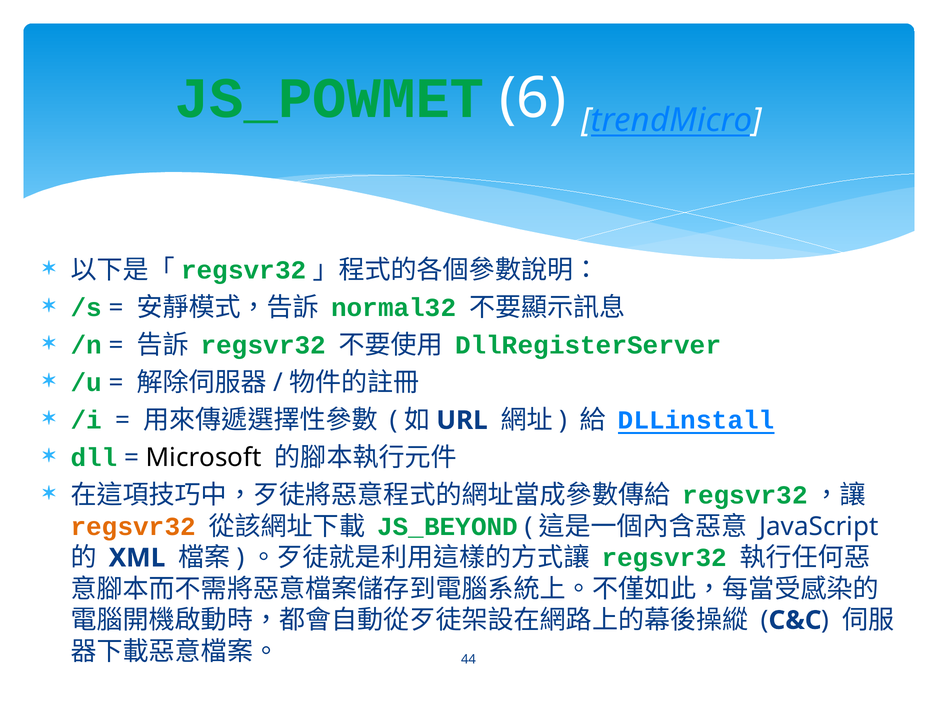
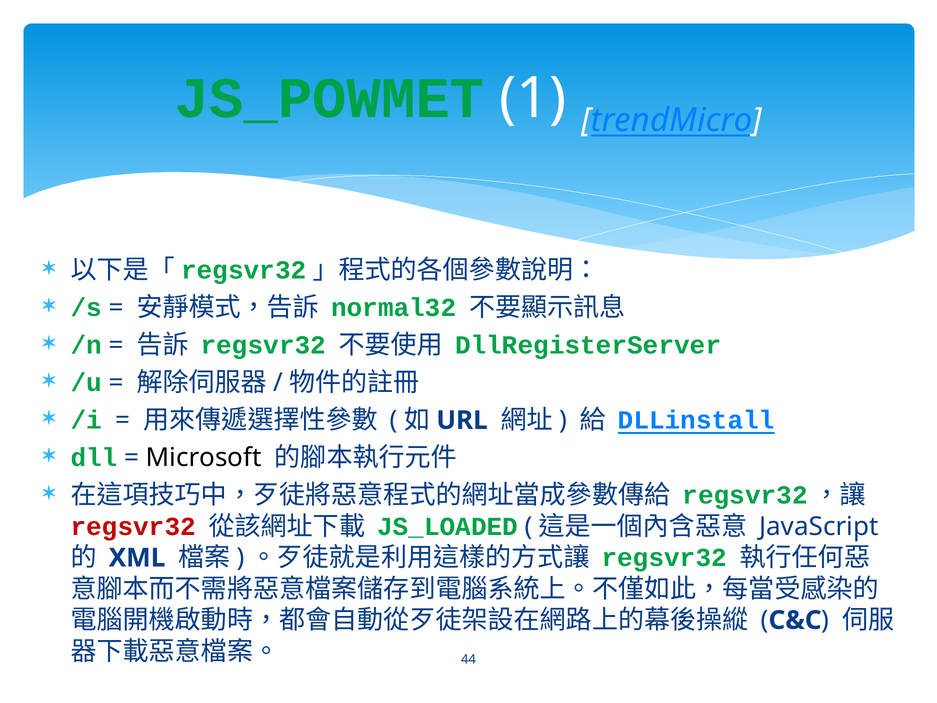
6: 6 -> 1 (533, 98)
regsvr32 colour: orange -> red (133, 526)
JS_BEYOND: JS_BEYOND -> JS_LOADED (448, 526)
